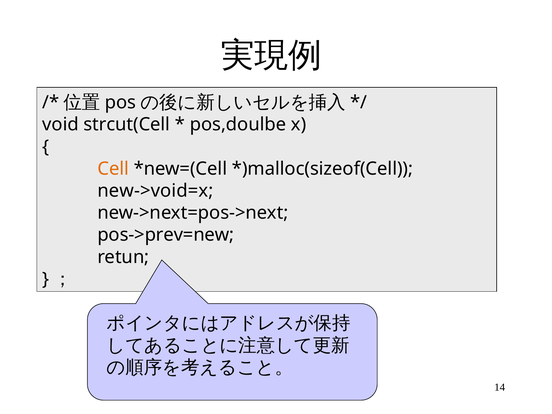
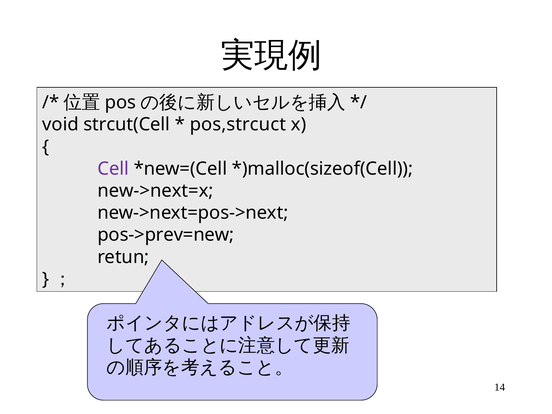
pos,doulbe: pos,doulbe -> pos,strcuct (238, 125)
Cell colour: orange -> purple (113, 169)
new->void=x: new->void=x -> new->next=x (155, 191)
